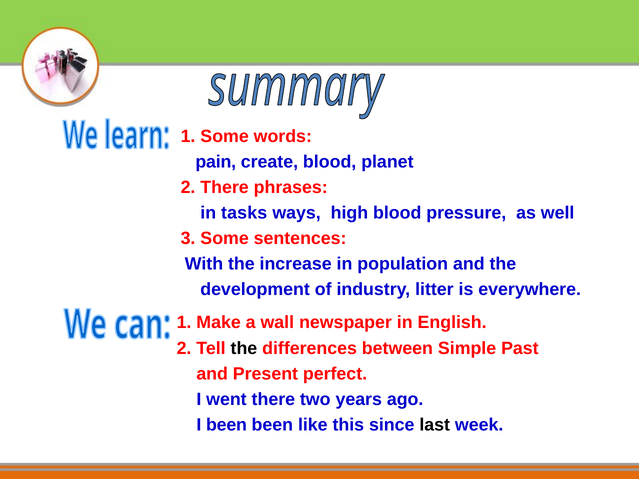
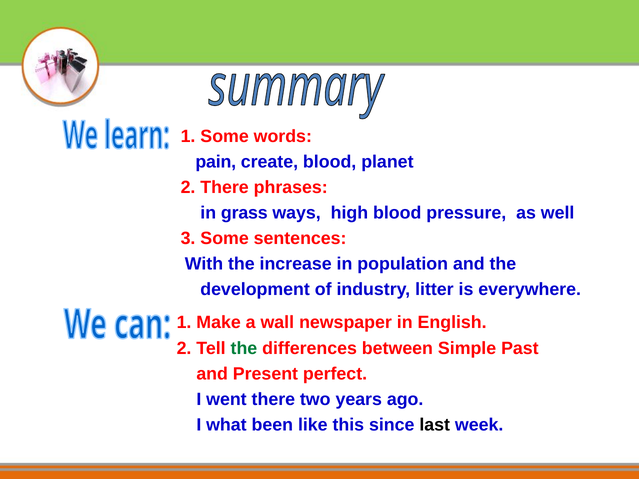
tasks: tasks -> grass (244, 213)
the colour: black -> green (244, 348)
I been: been -> what (226, 425)
